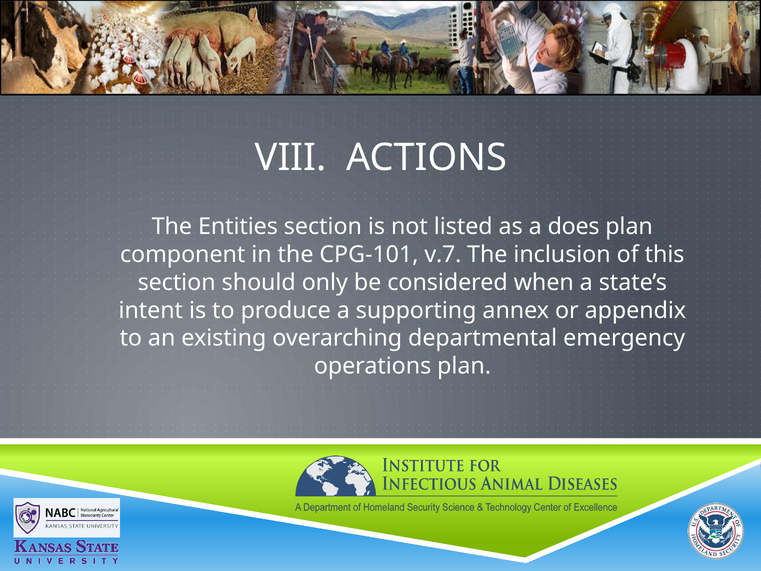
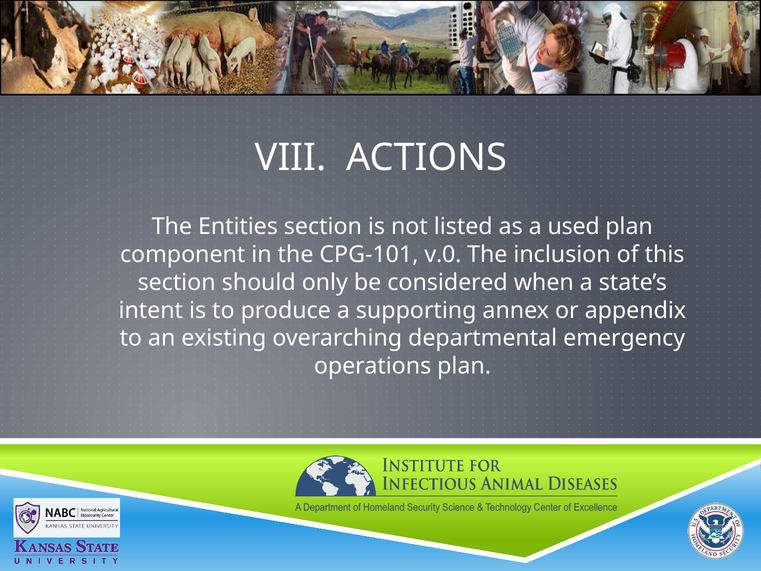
does: does -> used (574, 227)
v.7: v.7 -> v.0 (443, 254)
